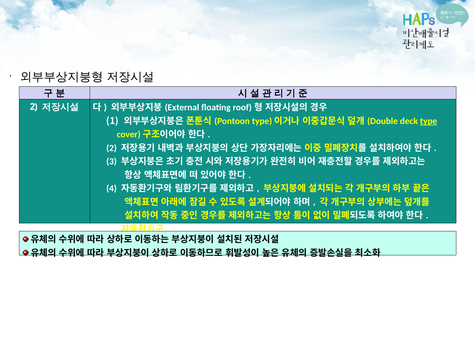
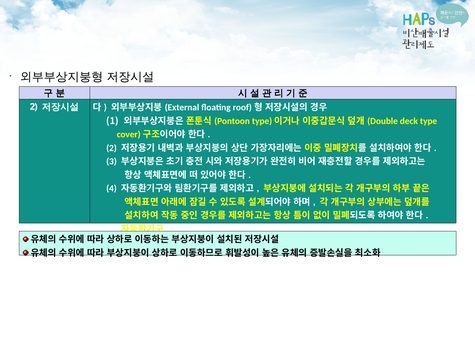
type underline: present -> none (429, 121)
